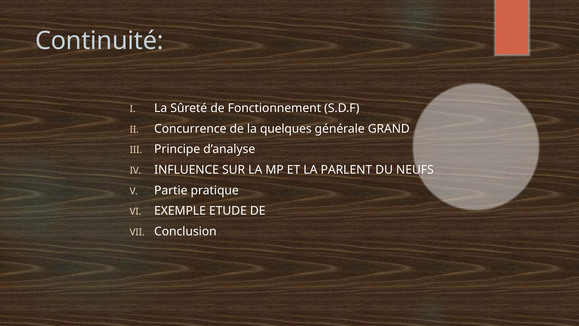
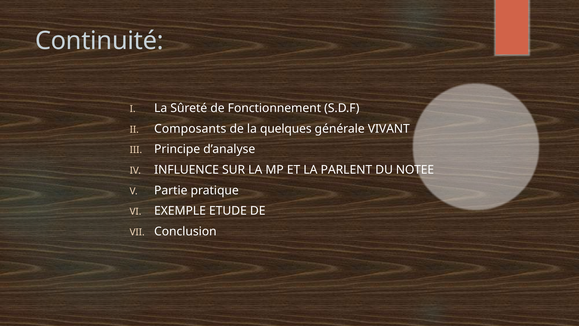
Concurrence: Concurrence -> Composants (190, 129)
GRAND: GRAND -> VIVANT (389, 129)
NEUFS: NEUFS -> NOTEE (415, 170)
